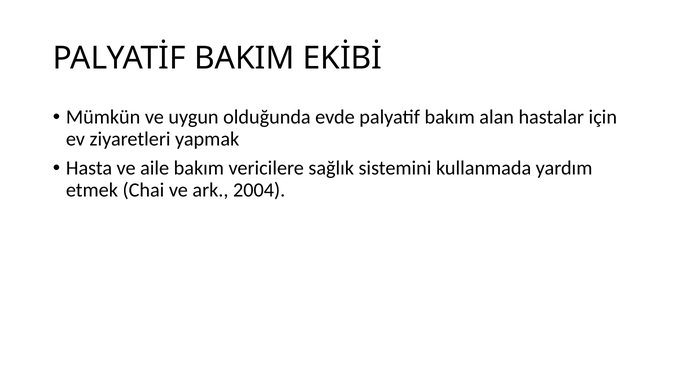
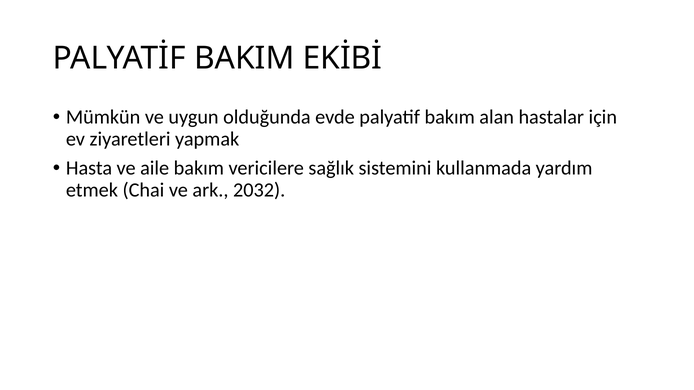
2004: 2004 -> 2032 (259, 190)
